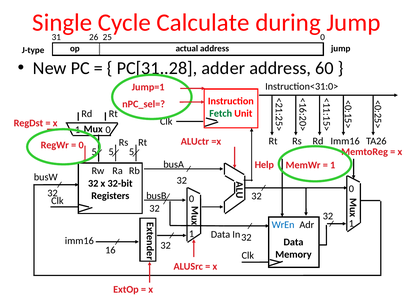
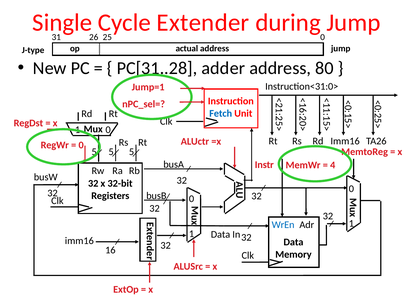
Calculate: Calculate -> Extender (203, 23)
60: 60 -> 80 (324, 68)
Fetch colour: green -> blue (221, 113)
Help: Help -> Instr (264, 165)
1: 1 -> 4 (333, 165)
